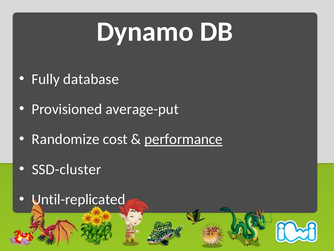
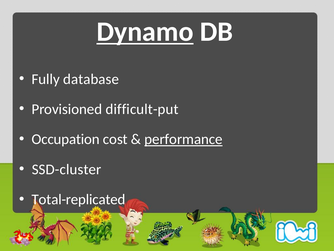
Dynamo underline: none -> present (145, 32)
average-put: average-put -> difficult-put (142, 109)
Randomize: Randomize -> Occupation (66, 139)
Until-replicated: Until-replicated -> Total-replicated (79, 199)
